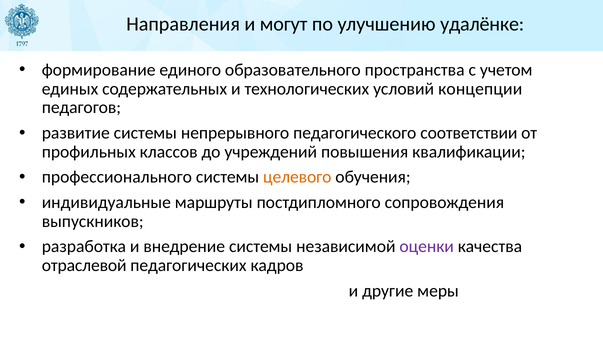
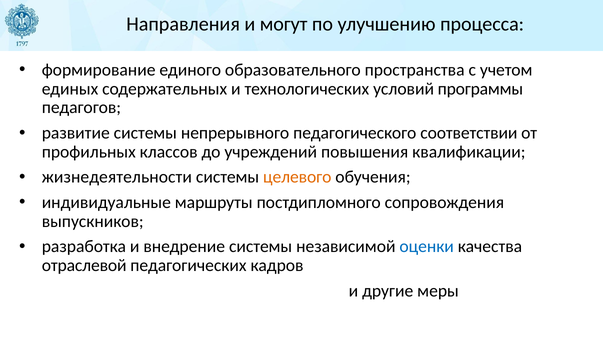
удалёнке: удалёнке -> процесса (482, 24)
концепции: концепции -> программы (480, 89)
профессионального: профессионального -> жизнедеятельности (117, 177)
оценки colour: purple -> blue (427, 247)
